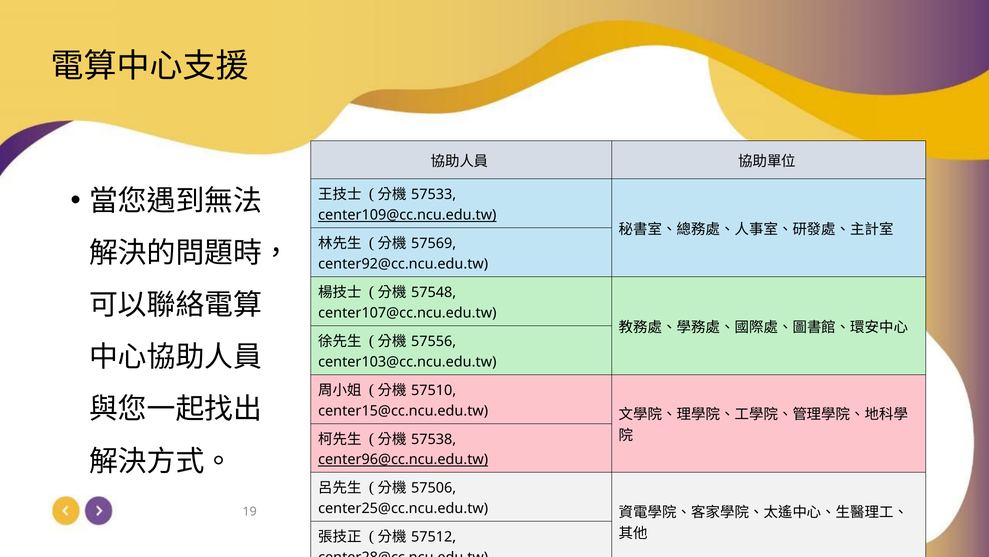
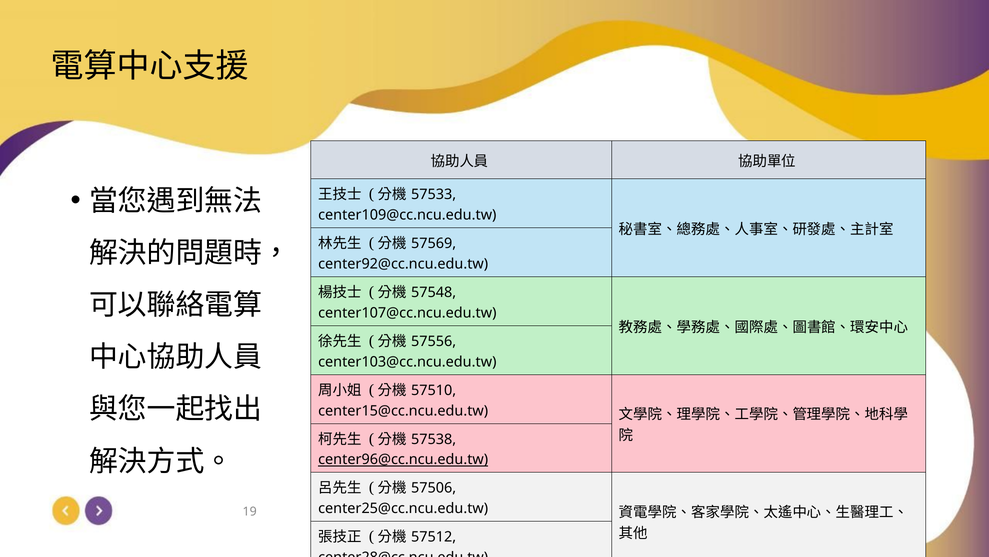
center109@cc.ncu.edu.tw underline: present -> none (407, 215)
